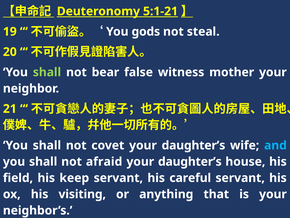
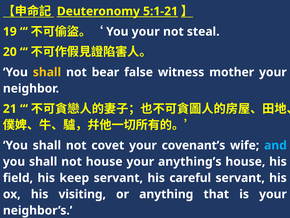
You gods: gods -> your (146, 32)
shall colour: light green -> yellow (47, 72)
covet your daughter’s: daughter’s -> covenant’s (193, 145)
not afraid: afraid -> house (104, 161)
daughter’s: daughter’s -> anything’s (190, 161)
